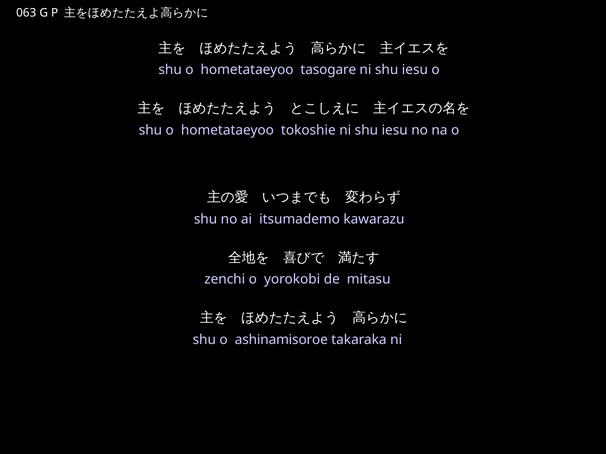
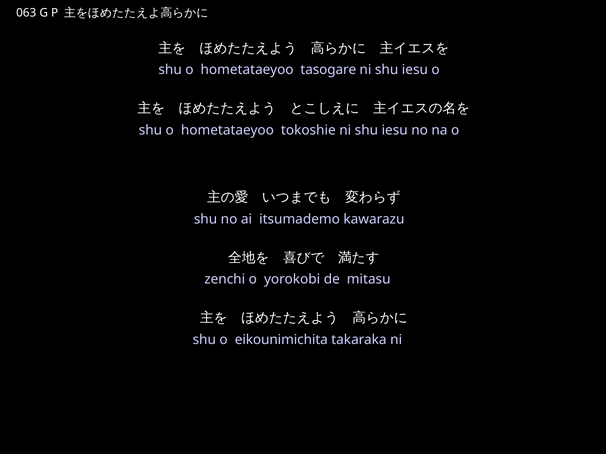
ashinamisoroe: ashinamisoroe -> eikounimichita (281, 340)
